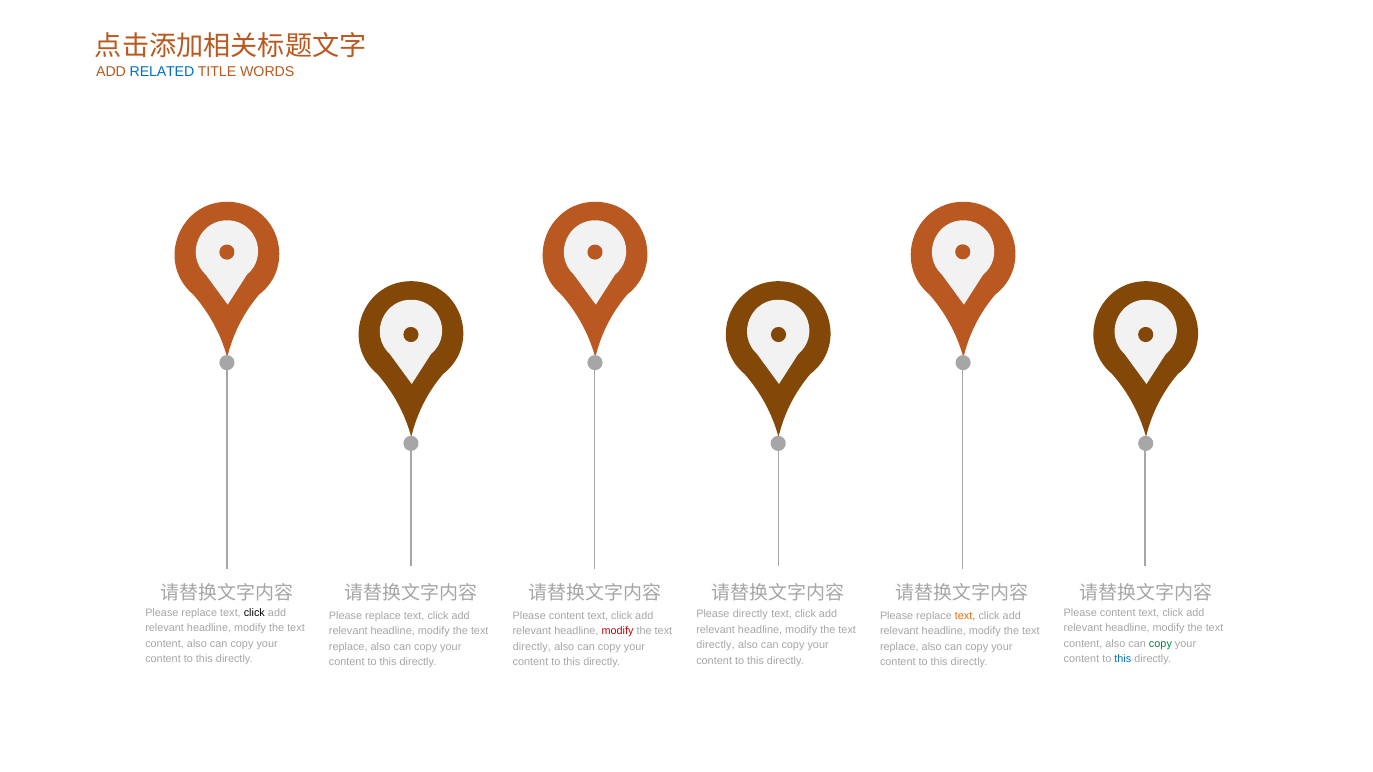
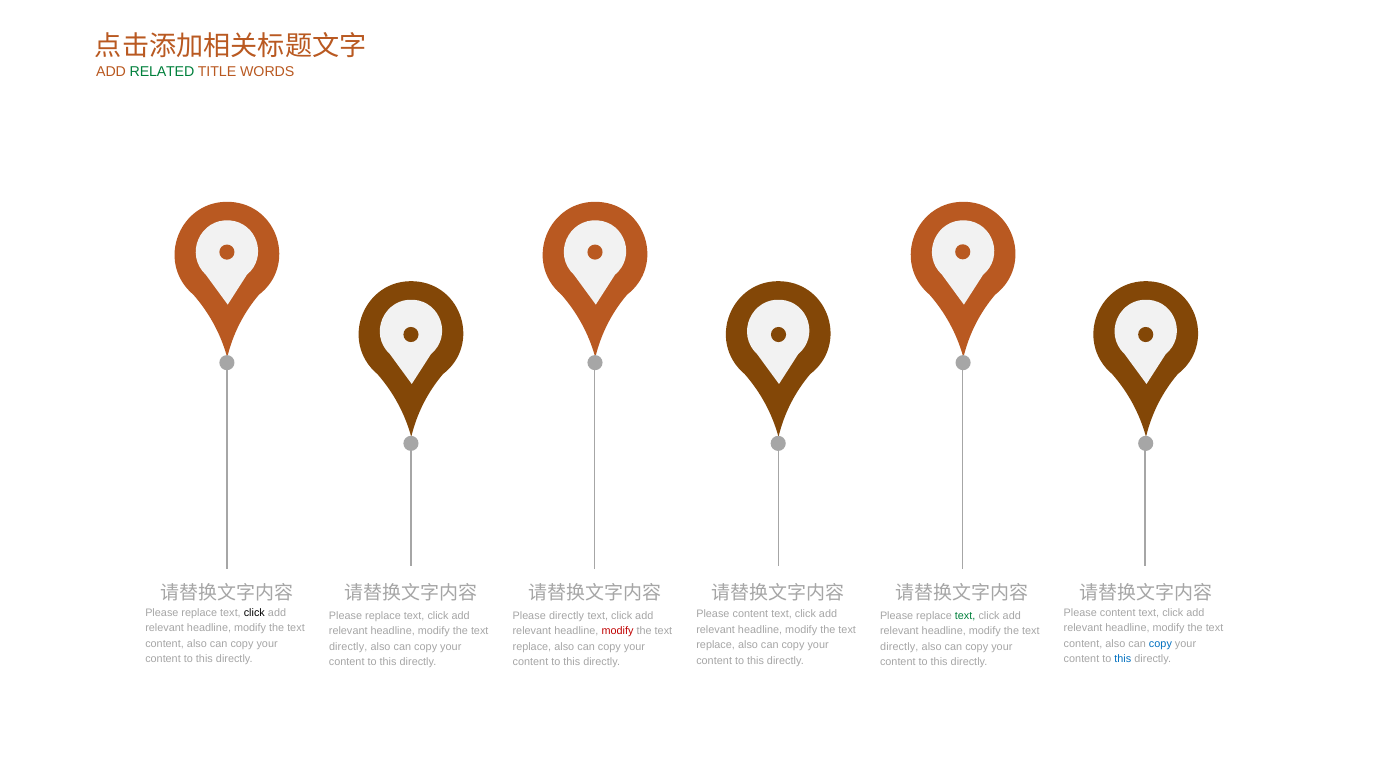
RELATED colour: blue -> green (162, 72)
directly: directly -> content (750, 614)
content: content -> directly (567, 616)
text colour: orange -> green (965, 616)
copy colour: green -> blue (1160, 644)
directly: directly -> replace (716, 645)
replace: replace -> directly (348, 647)
directly: directly -> replace (532, 647)
replace: replace -> directly (899, 647)
